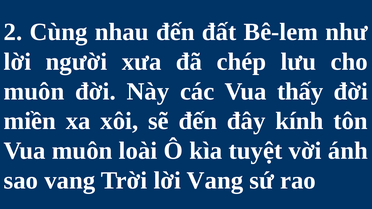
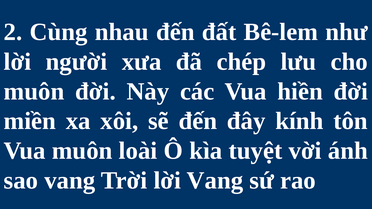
thấy: thấy -> hiền (300, 91)
